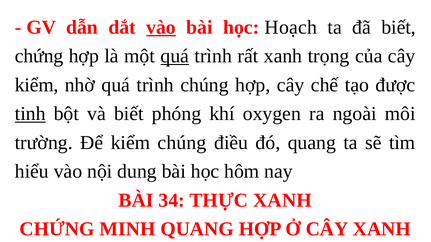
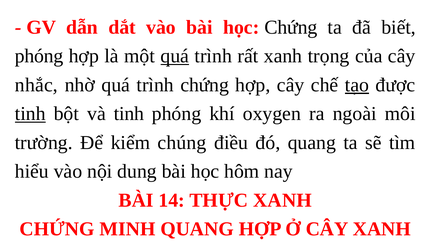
vào underline: present -> none (161, 27)
học Hoạch: Hoạch -> Chứng (291, 27)
chứng: chứng -> phóng (39, 56)
kiểm: kiểm -> nhắc (36, 85)
trình chúng: chúng -> chứng (205, 85)
tạo underline: none -> present (357, 85)
và biết: biết -> tinh (129, 114)
34: 34 -> 14 (172, 201)
